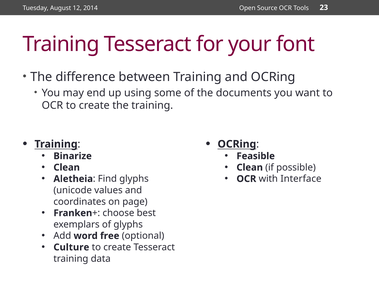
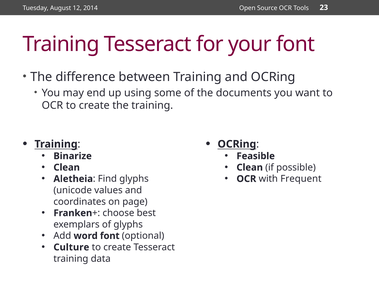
Interface: Interface -> Frequent (301, 178)
word free: free -> font (110, 235)
